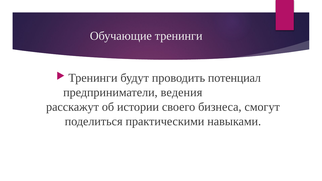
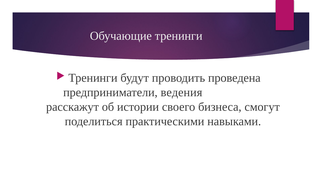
потенциал: потенциал -> проведена (234, 78)
